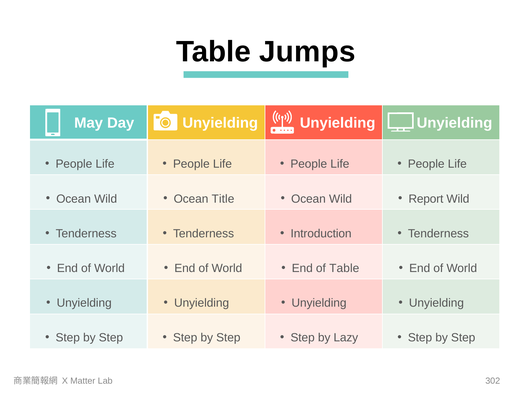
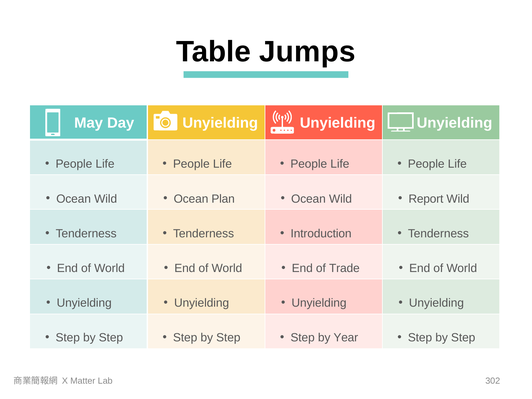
Title: Title -> Plan (223, 199)
of Table: Table -> Trade (344, 268)
Lazy: Lazy -> Year (346, 338)
